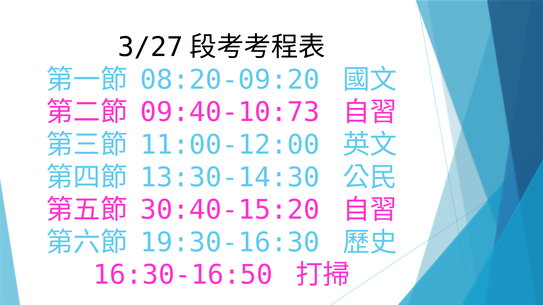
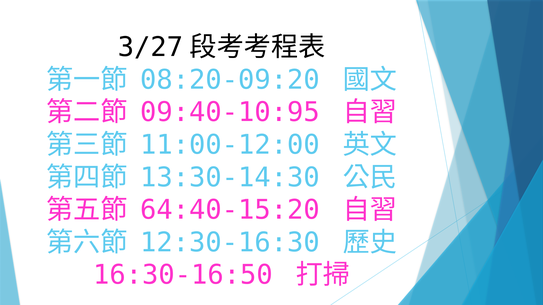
09:40-10:73: 09:40-10:73 -> 09:40-10:95 (230, 113)
30:40-15:20: 30:40-15:20 -> 64:40-15:20 (230, 210)
19:30-16:30: 19:30-16:30 -> 12:30-16:30 (230, 243)
